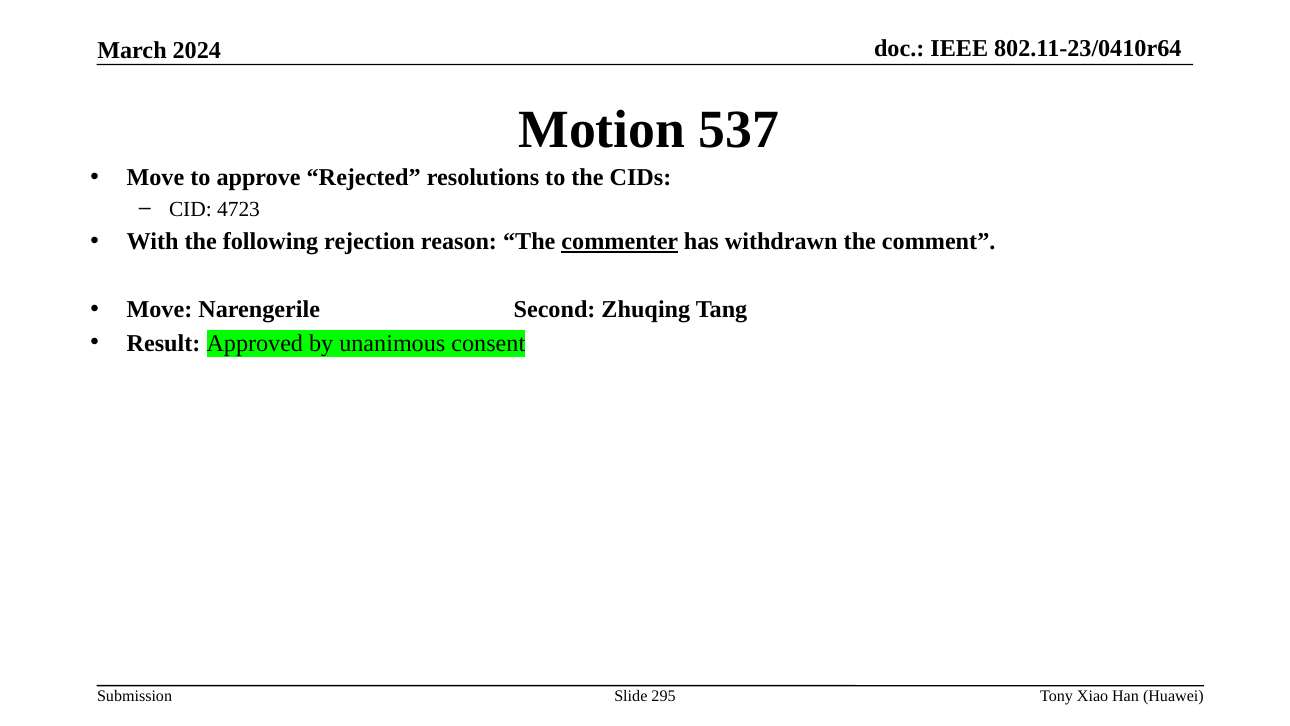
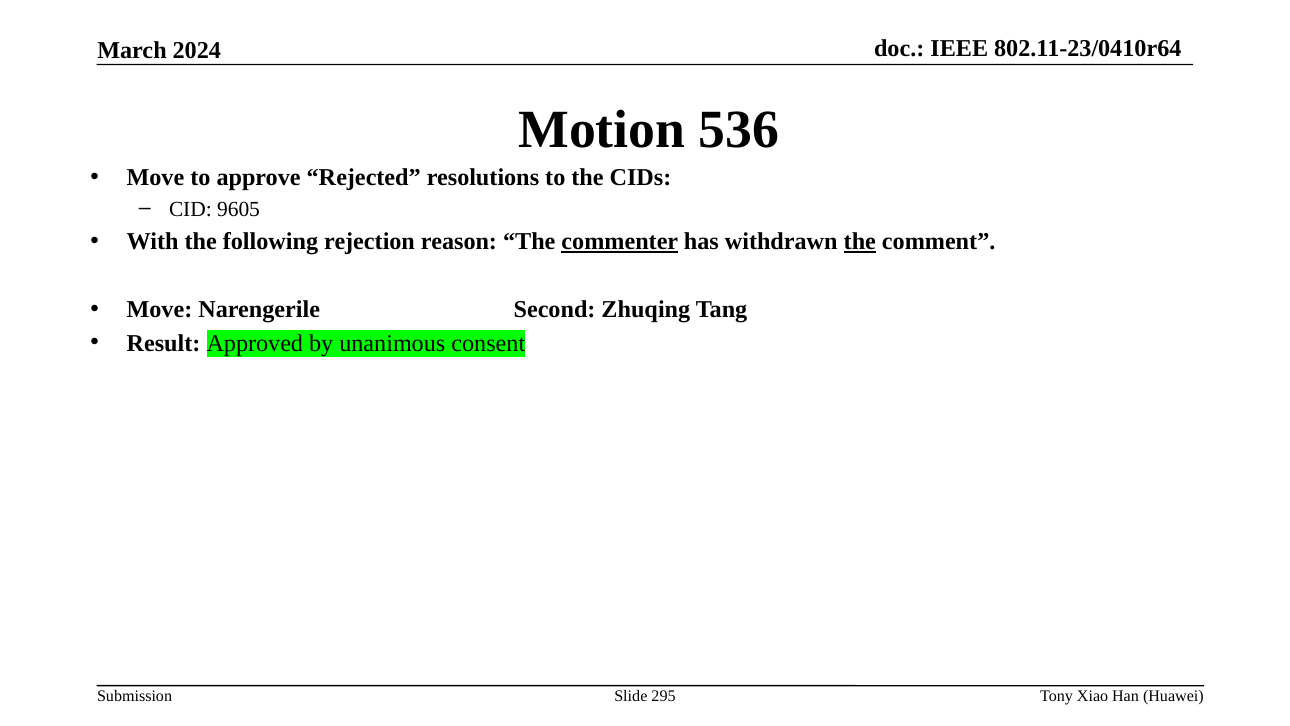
537: 537 -> 536 (739, 130)
4723: 4723 -> 9605 (239, 209)
the underline: none -> present (860, 241)
